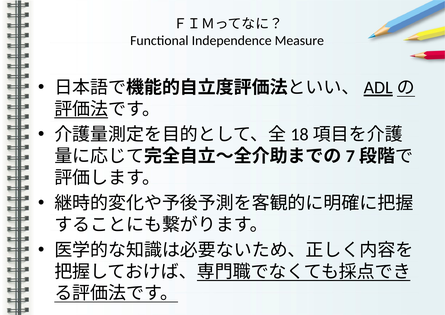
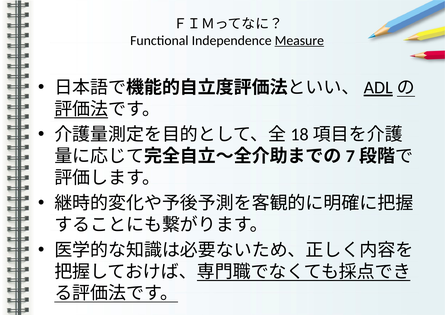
Measure underline: none -> present (299, 40)
